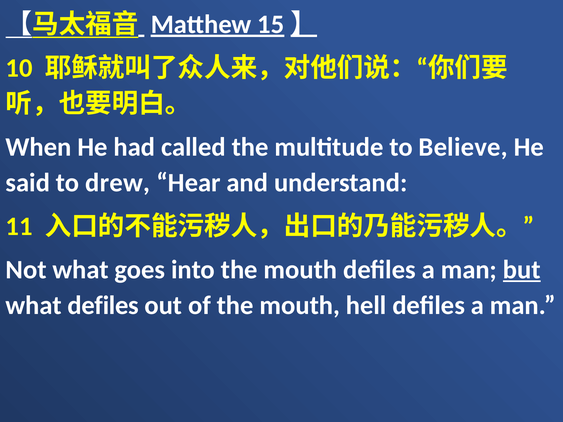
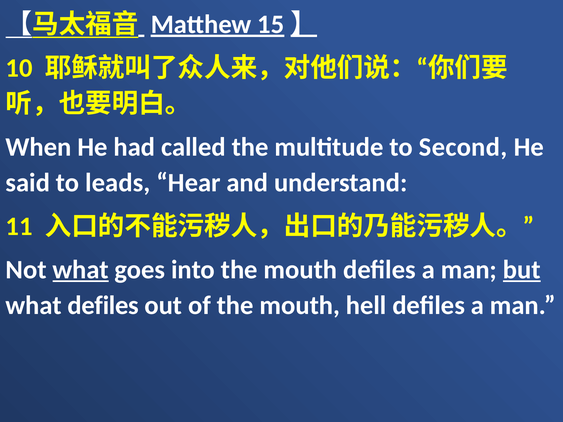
Believe: Believe -> Second (463, 147)
drew: drew -> leads (118, 183)
what underline: none -> present (81, 270)
